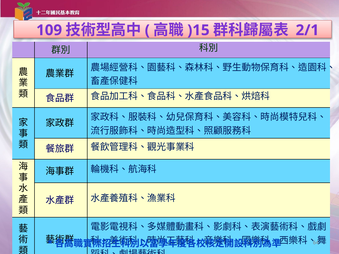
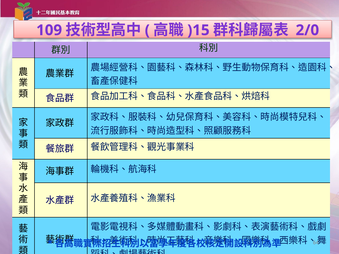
2/1: 2/1 -> 2/0 (307, 30)
